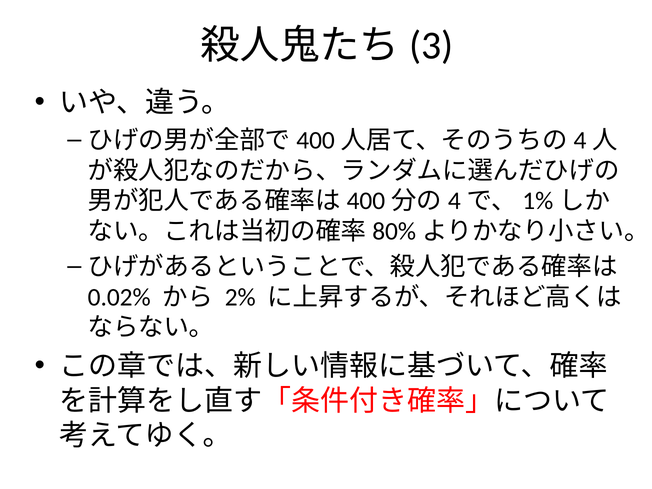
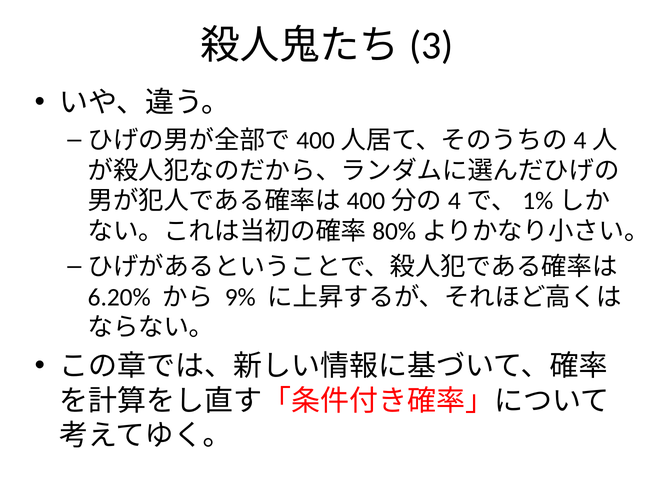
0.02%: 0.02% -> 6.20% (119, 297)
2%: 2% -> 9% (240, 297)
